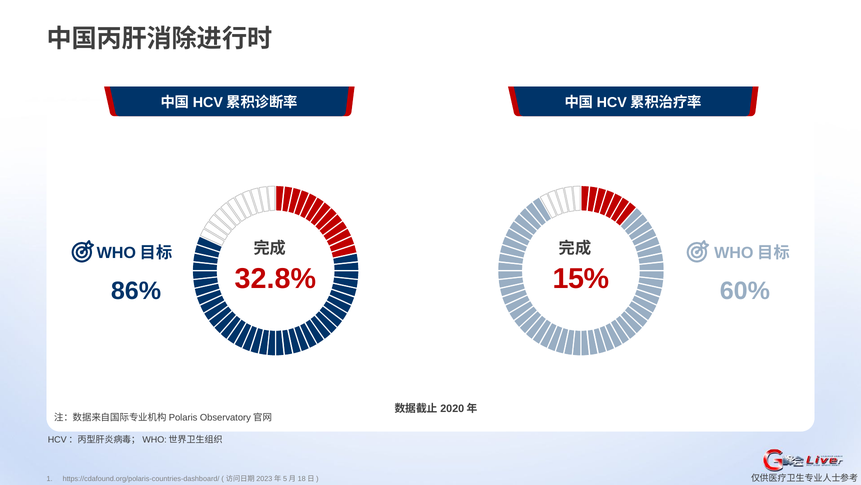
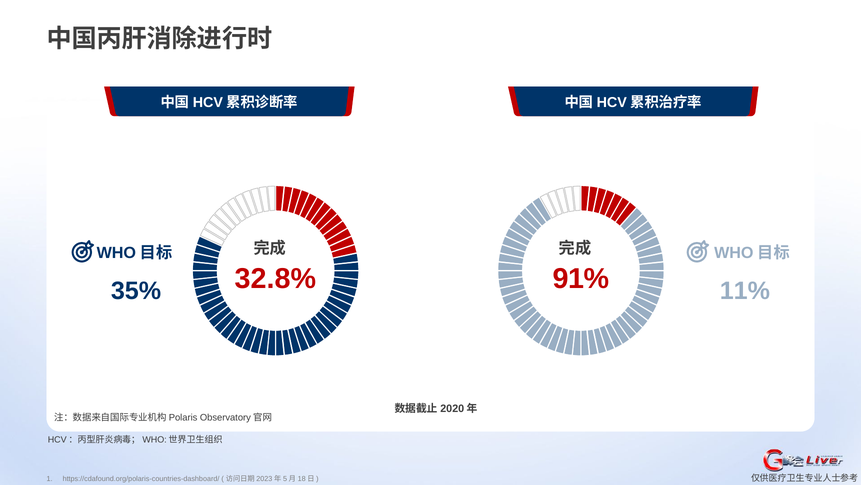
15%: 15% -> 91% (581, 278)
86%: 86% -> 35% (136, 291)
60%: 60% -> 11% (745, 291)
